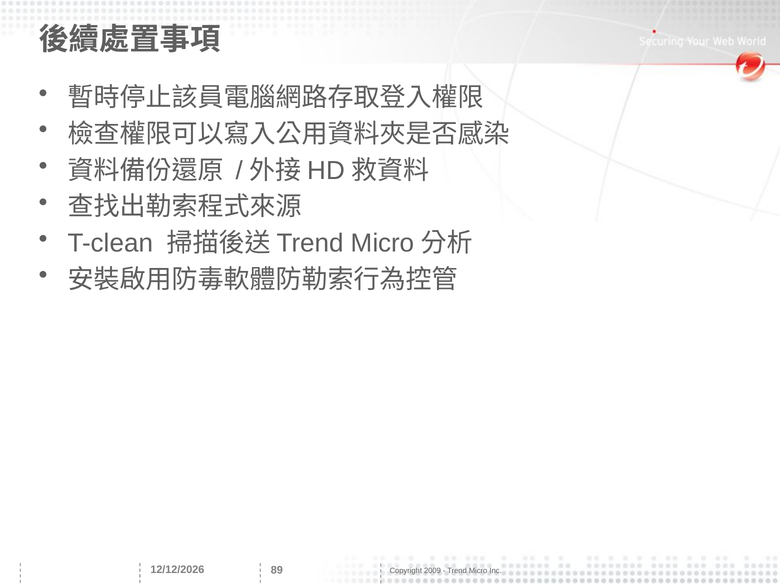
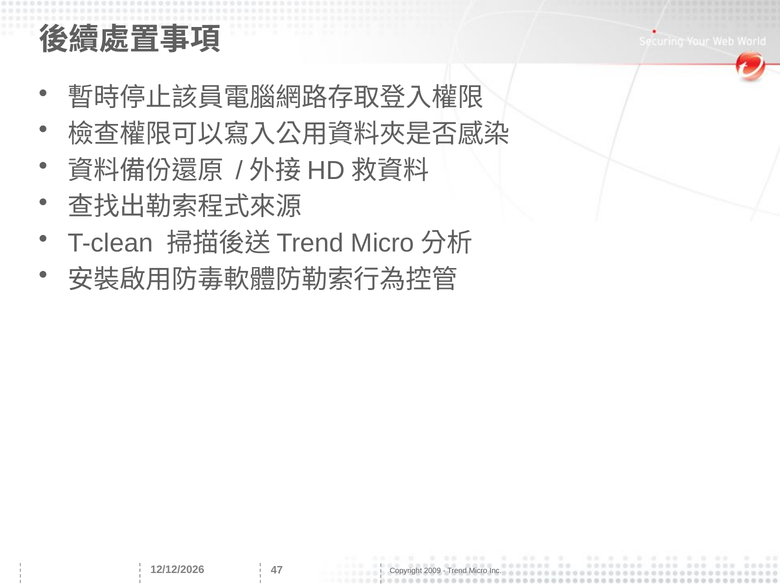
89: 89 -> 47 (277, 570)
